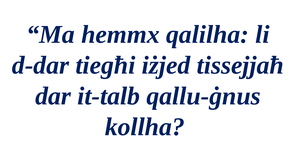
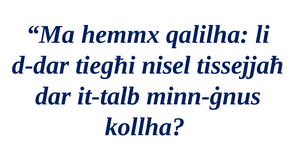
iżjed: iżjed -> nisel (166, 65)
qallu-ġnus: qallu-ġnus -> minn-ġnus (204, 96)
